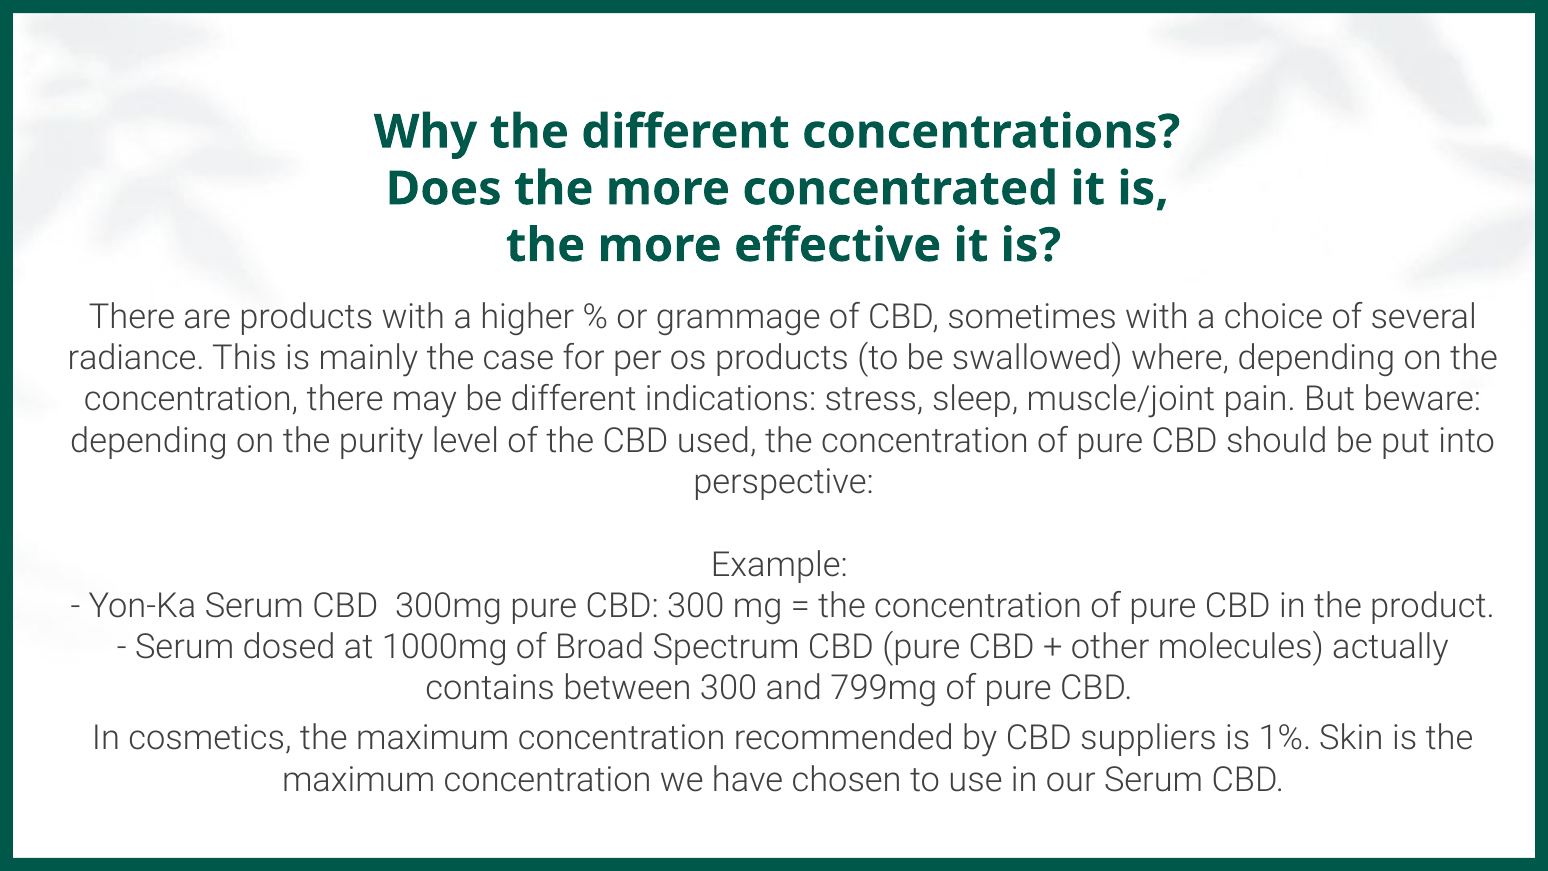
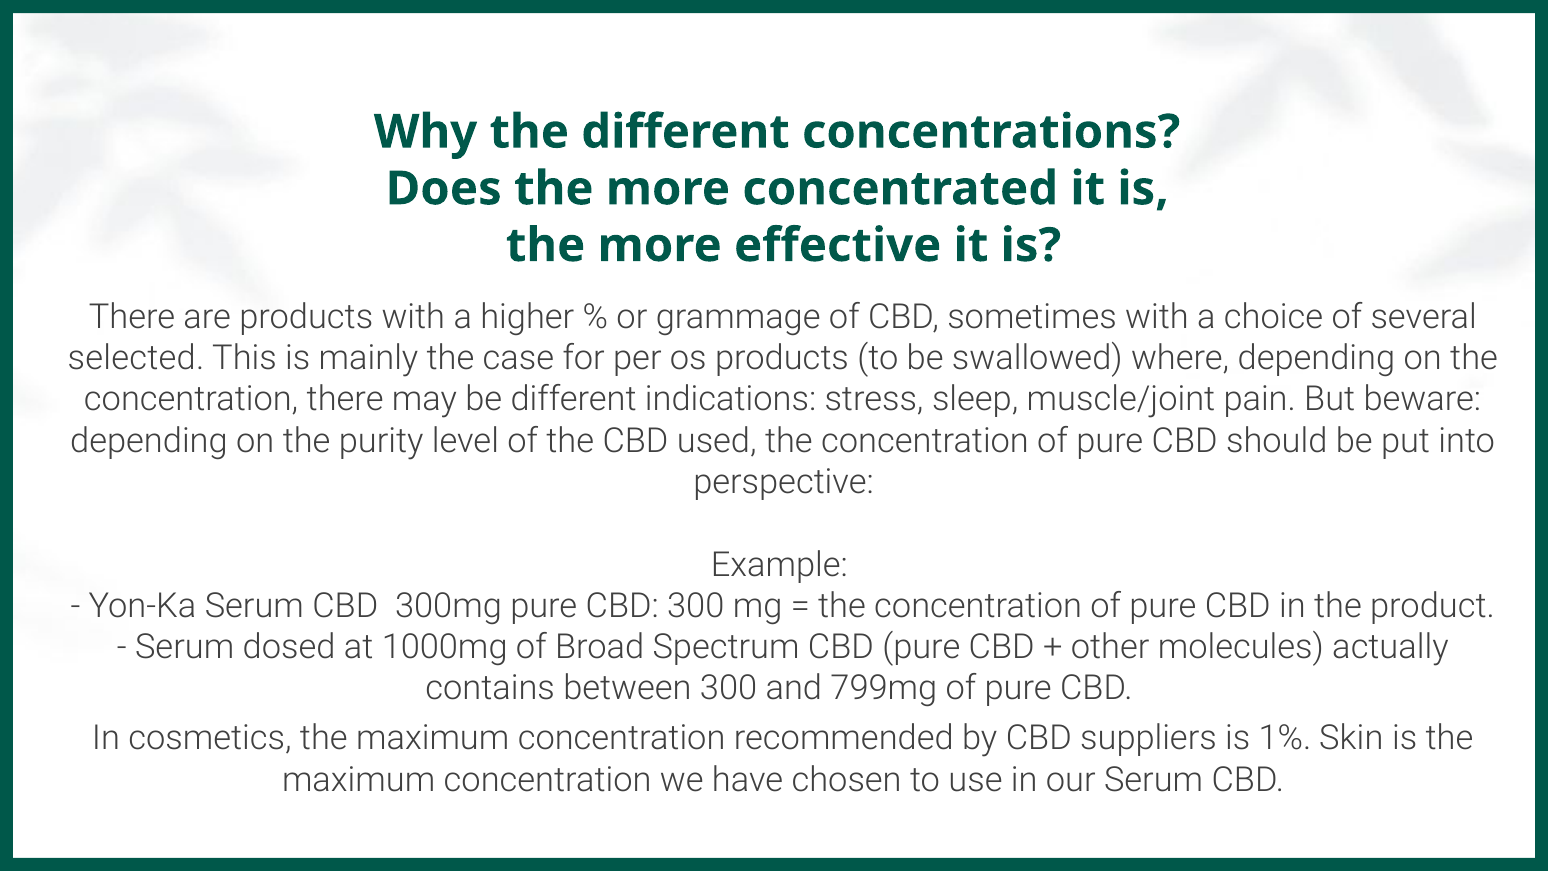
radiance: radiance -> selected (136, 358)
